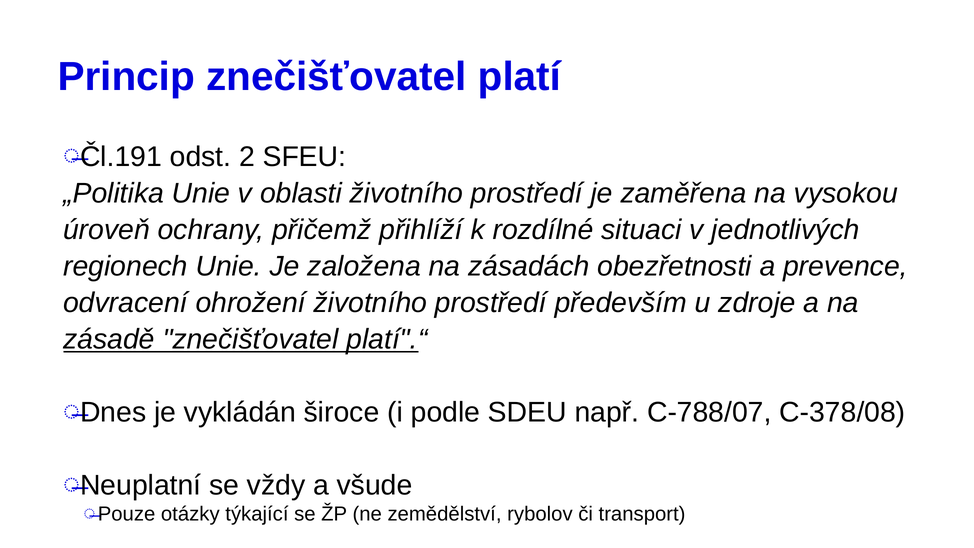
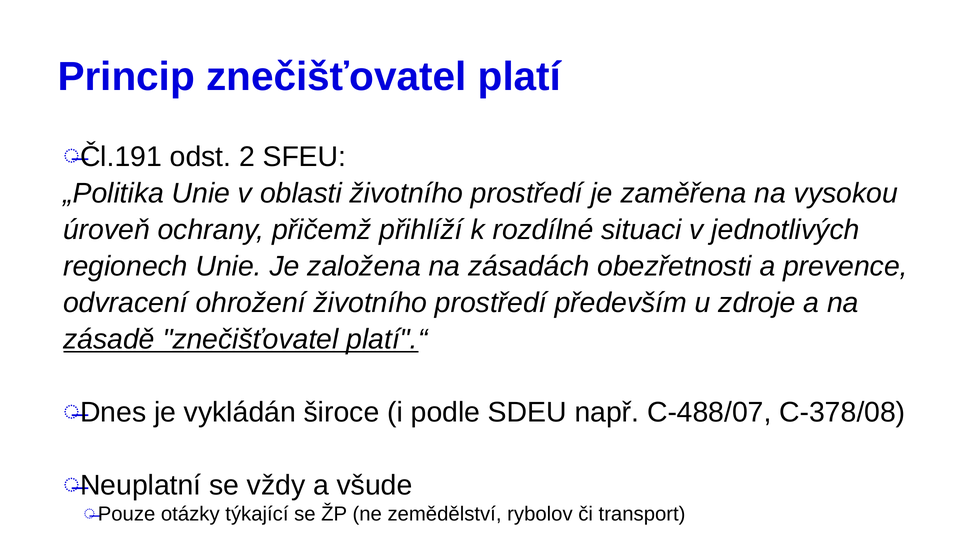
C-788/07: C-788/07 -> C-488/07 (709, 412)
